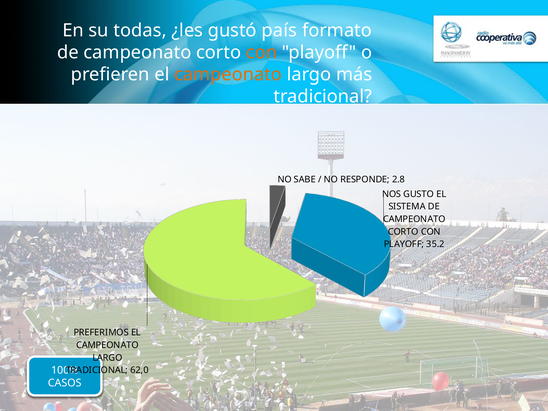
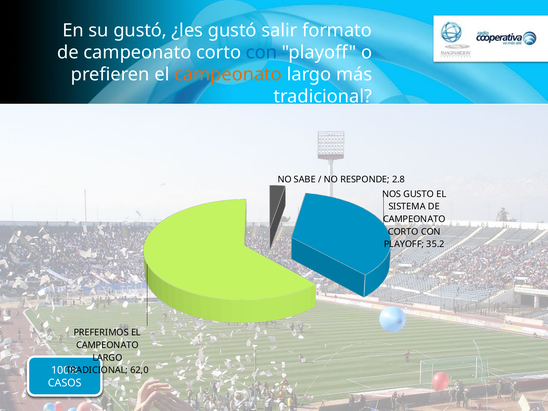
su todas: todas -> gustó (140, 31)
país: país -> salir (279, 31)
con colour: orange -> blue (261, 53)
